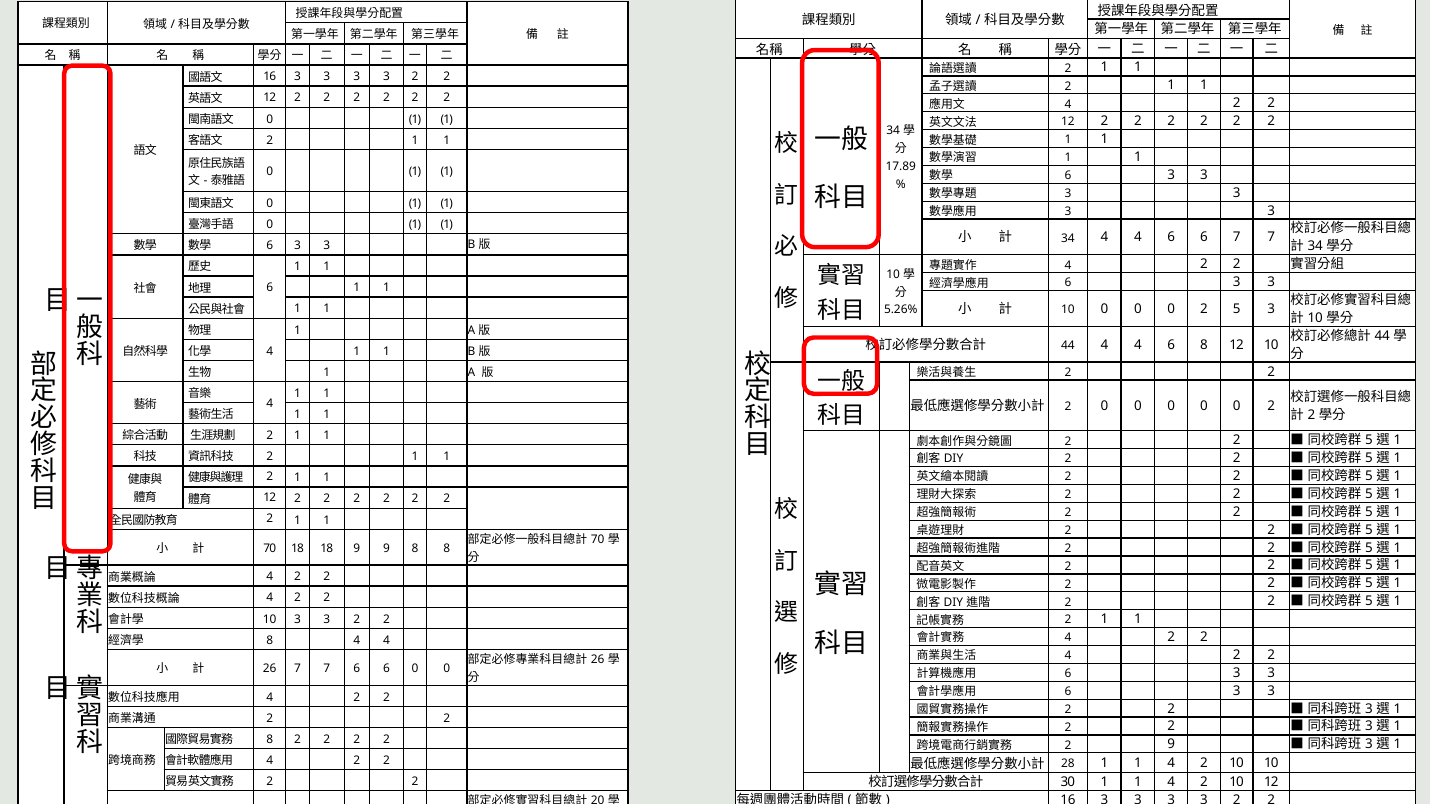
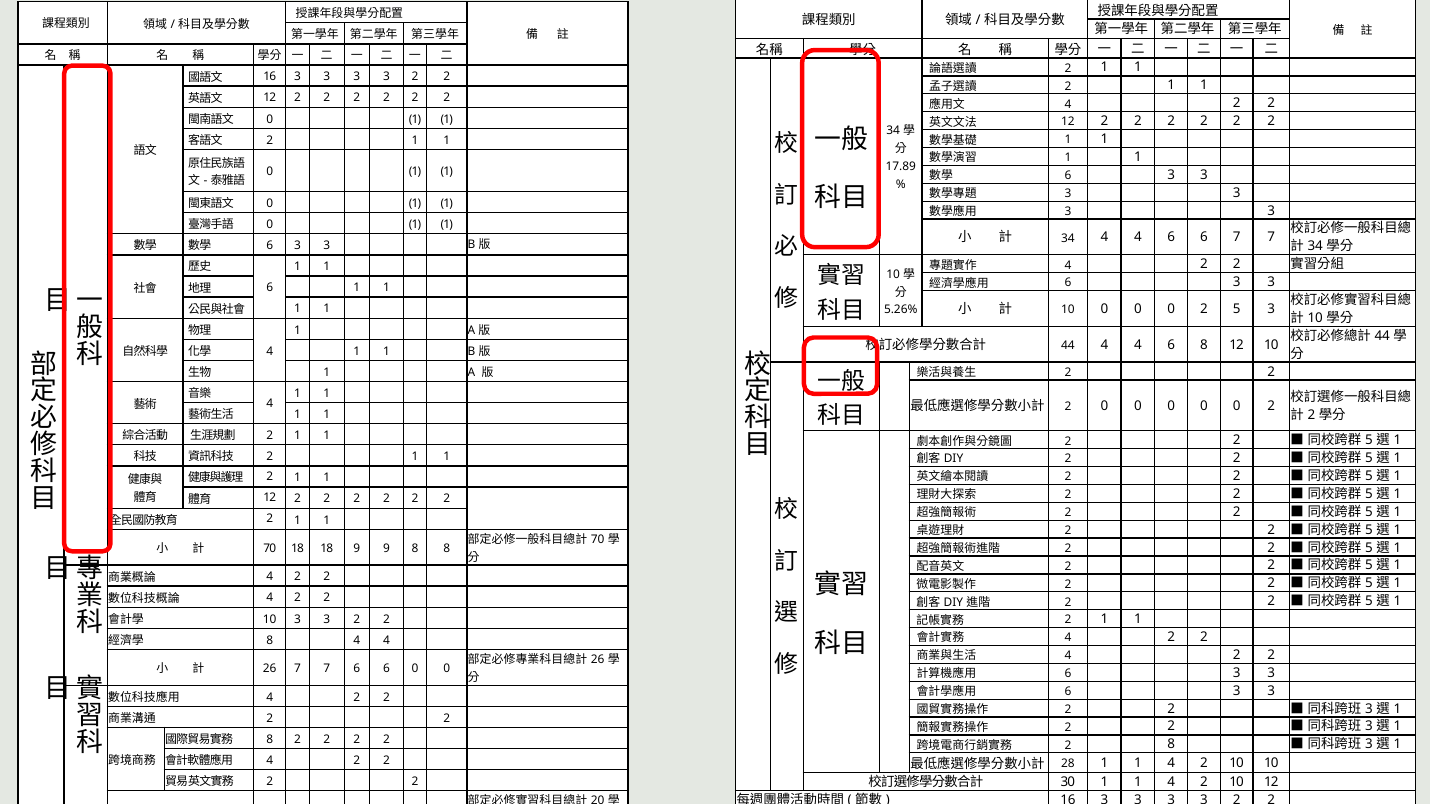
2 9: 9 -> 8 (1171, 745)
